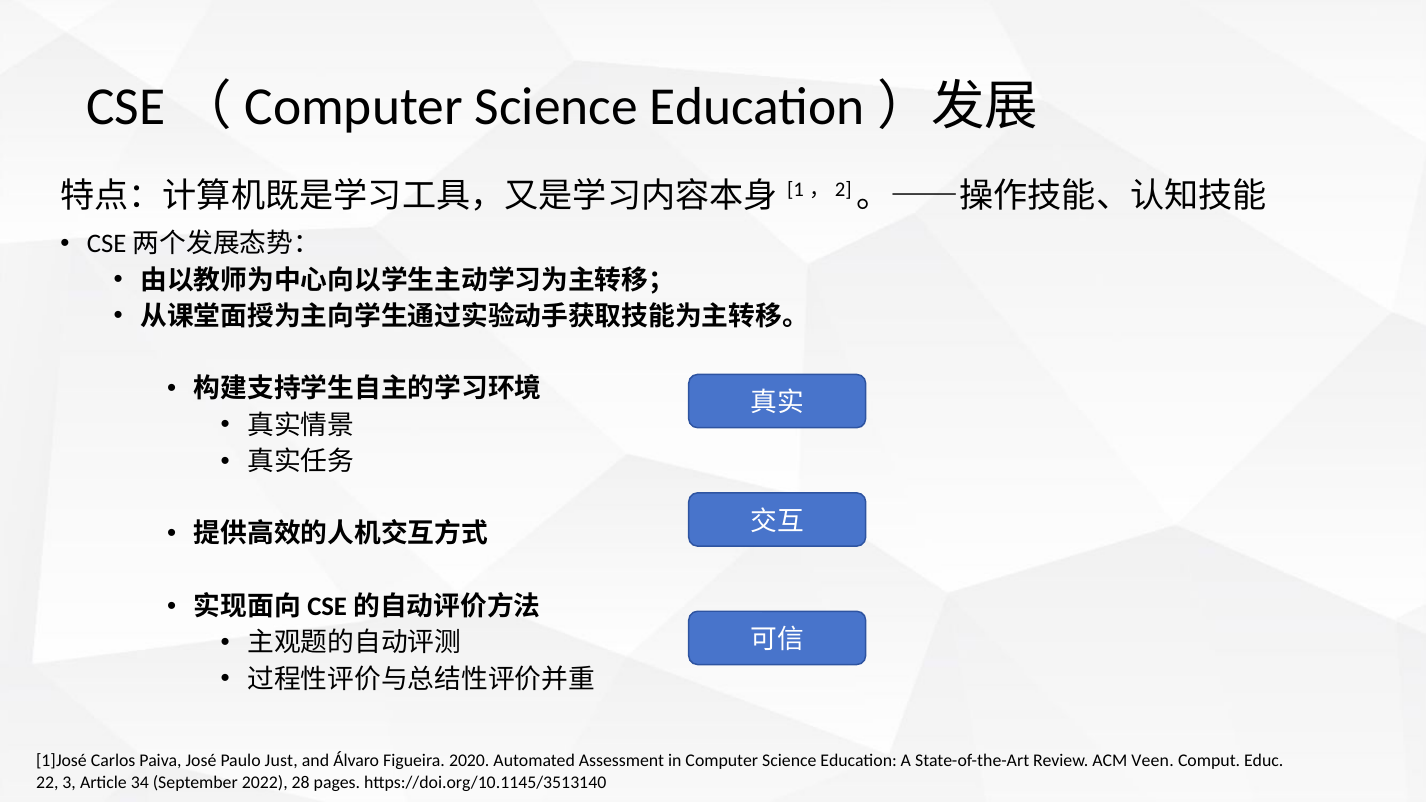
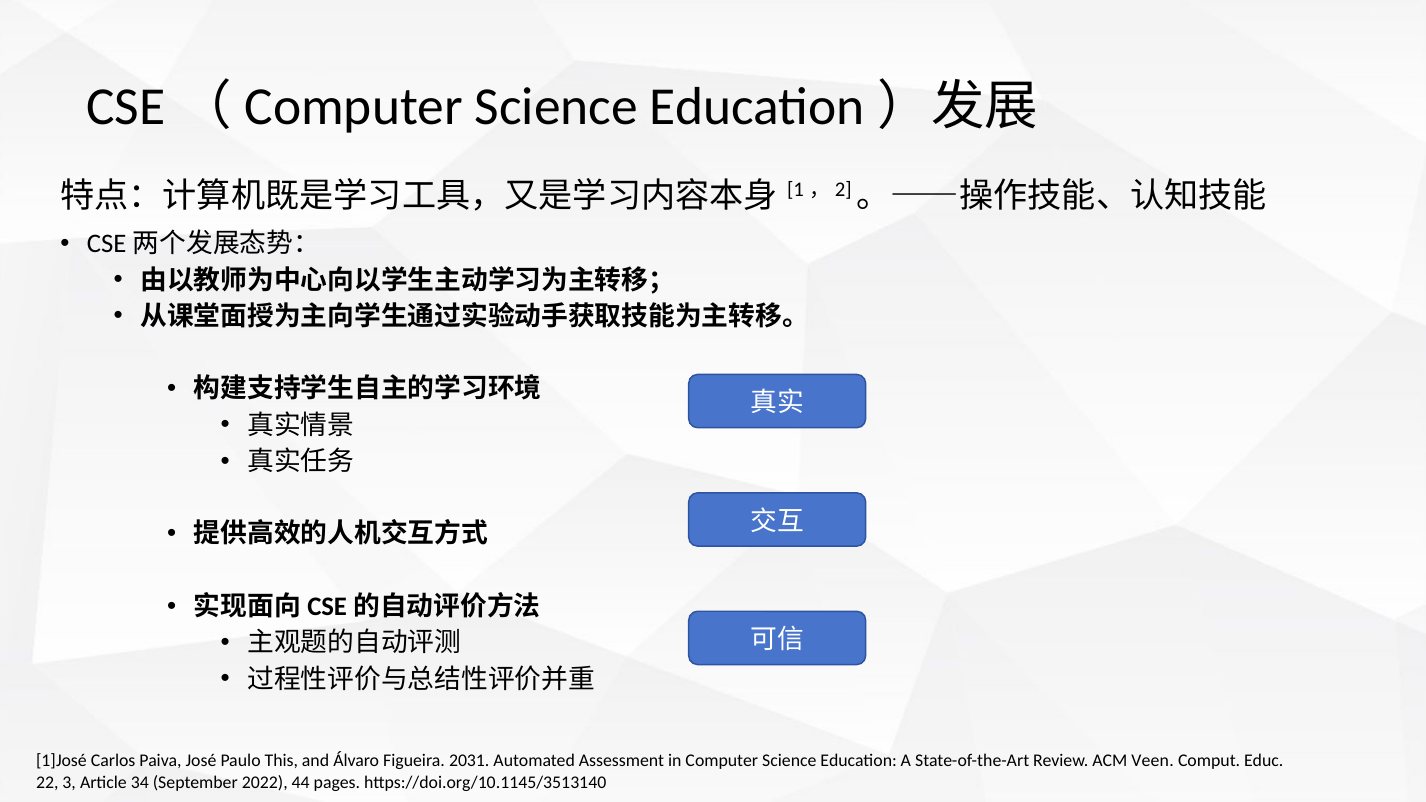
Just: Just -> This (281, 761)
2020: 2020 -> 2031 (469, 761)
28: 28 -> 44 (301, 783)
